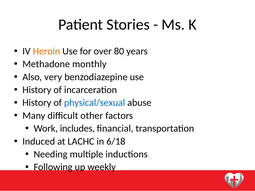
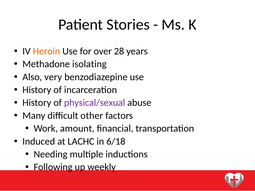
80: 80 -> 28 (119, 51)
monthly: monthly -> isolating (89, 64)
physical/sexual colour: blue -> purple (95, 103)
includes: includes -> amount (77, 129)
